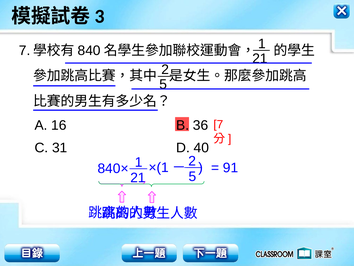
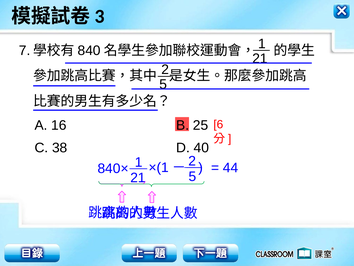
36: 36 -> 25 (200, 125)
7: 7 -> 6 (218, 124)
31: 31 -> 38 (60, 147)
91: 91 -> 44 (231, 168)
